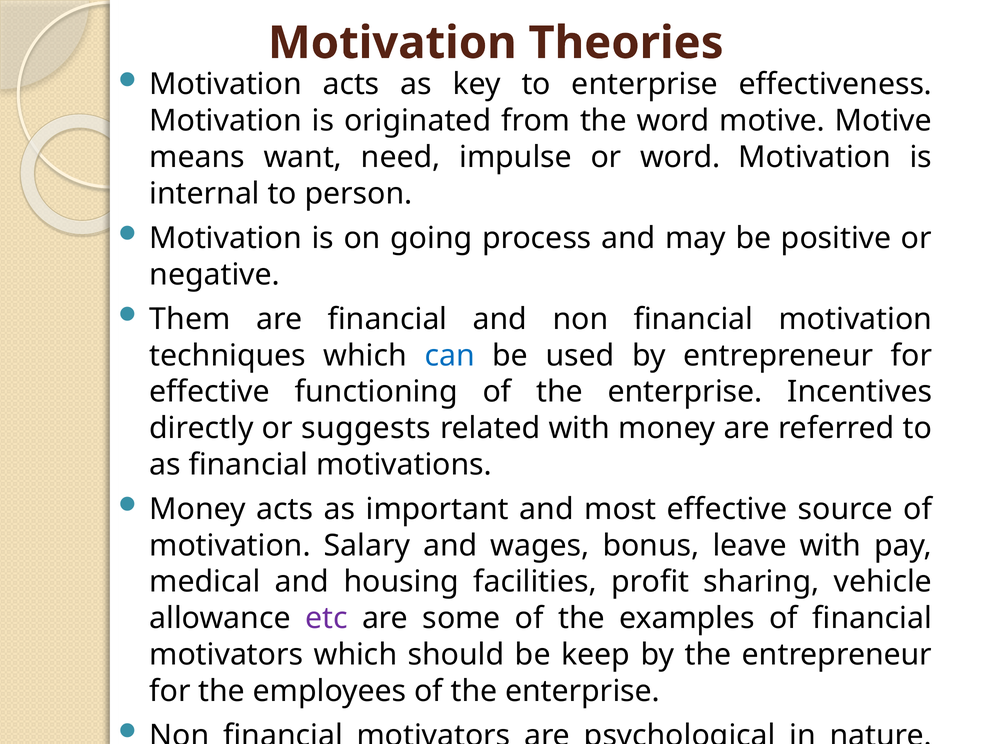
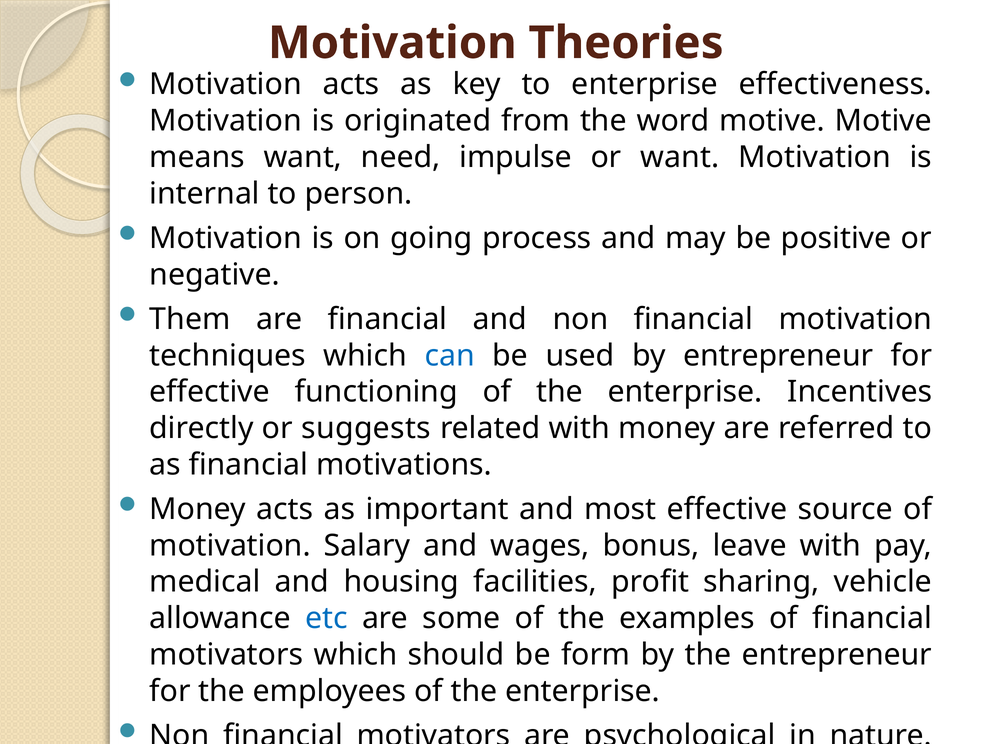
or word: word -> want (680, 157)
etc colour: purple -> blue (326, 618)
keep: keep -> form (596, 655)
